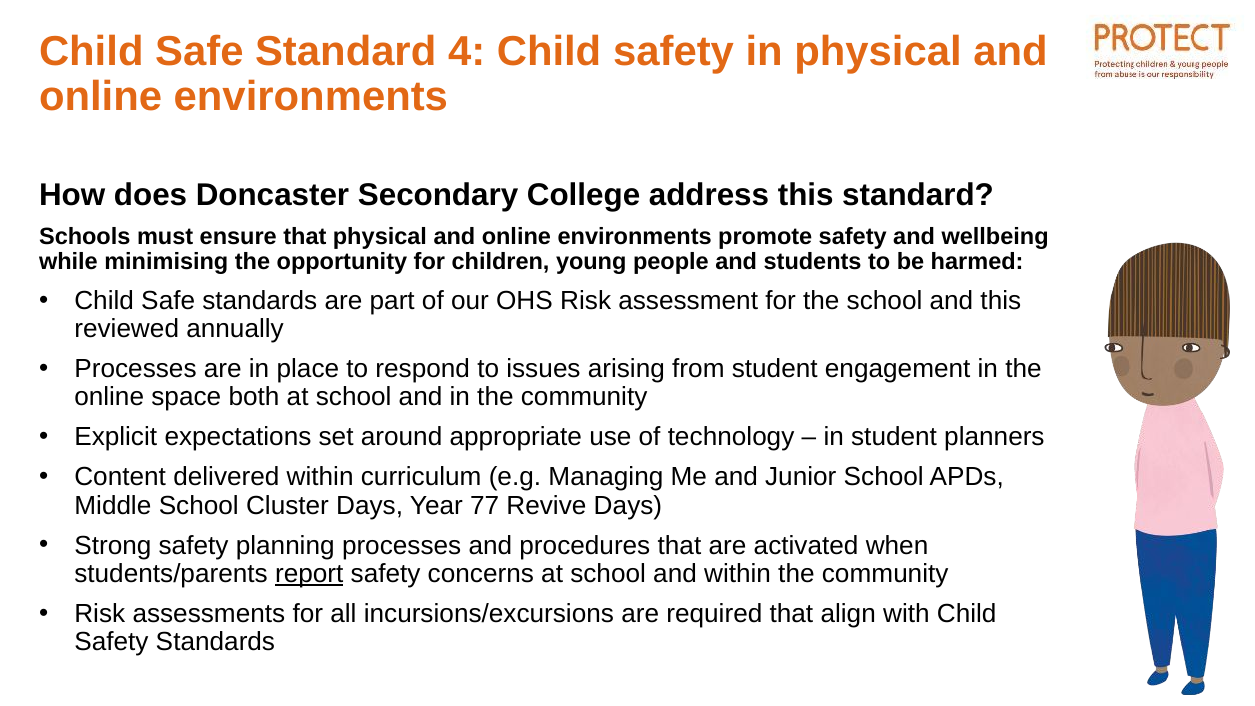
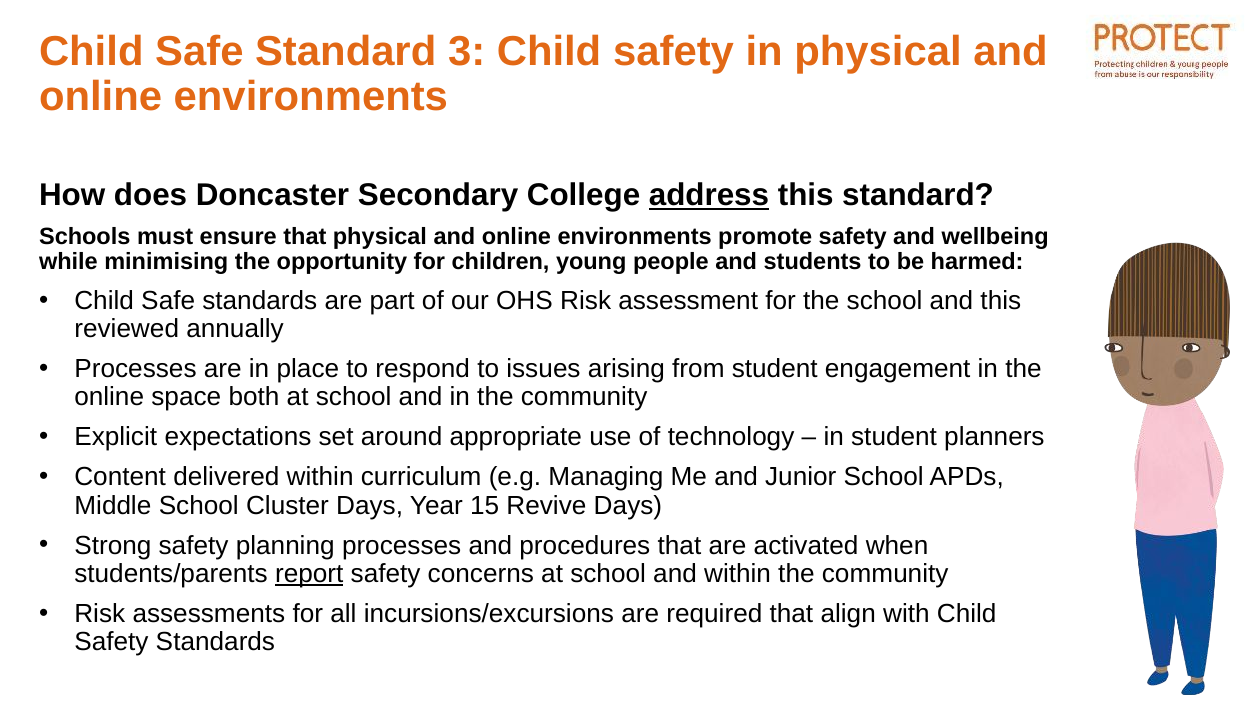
4: 4 -> 3 (467, 52)
address underline: none -> present (709, 195)
77: 77 -> 15 (485, 505)
